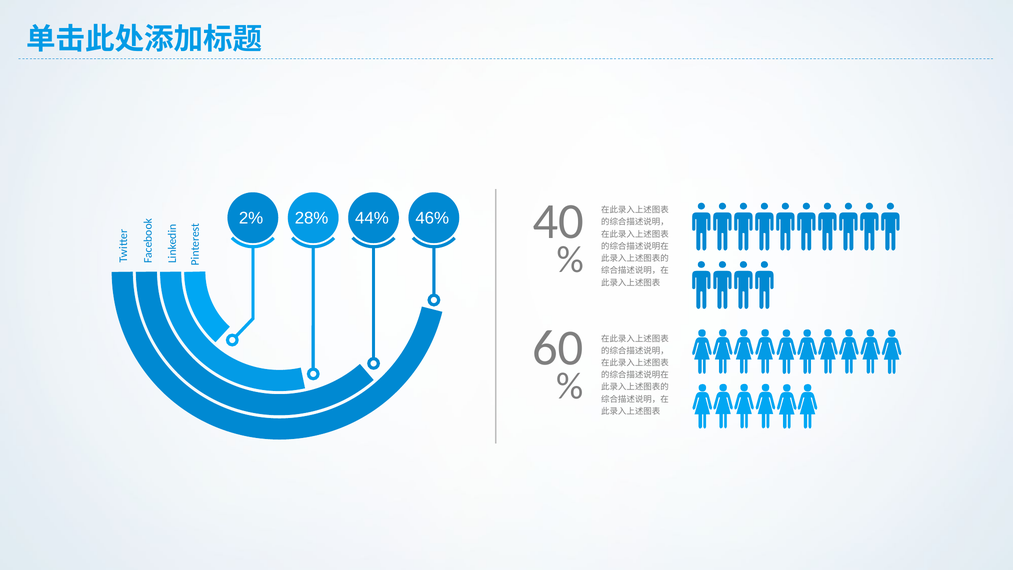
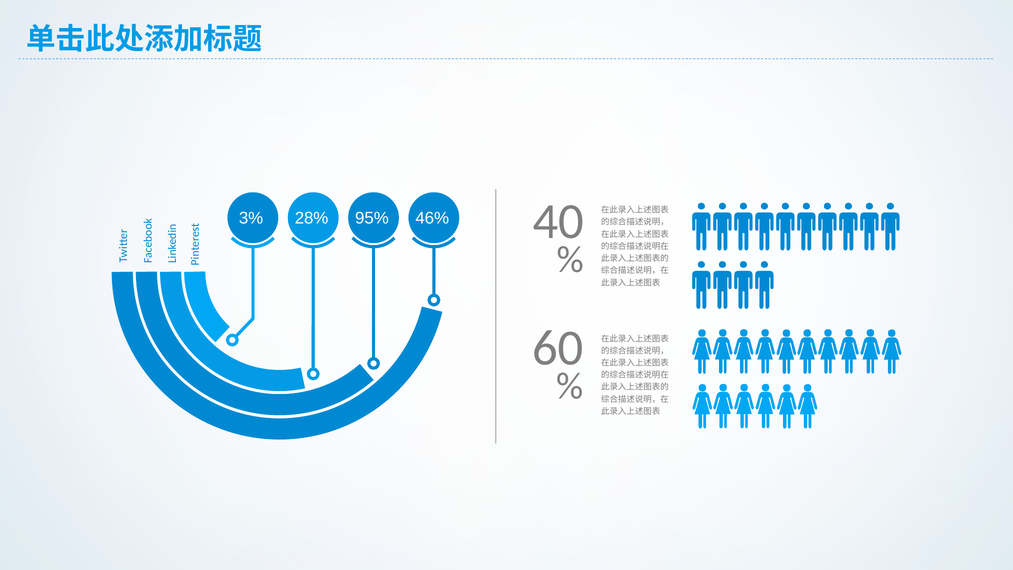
2%: 2% -> 3% (251, 218)
44%: 44% -> 95% (372, 218)
